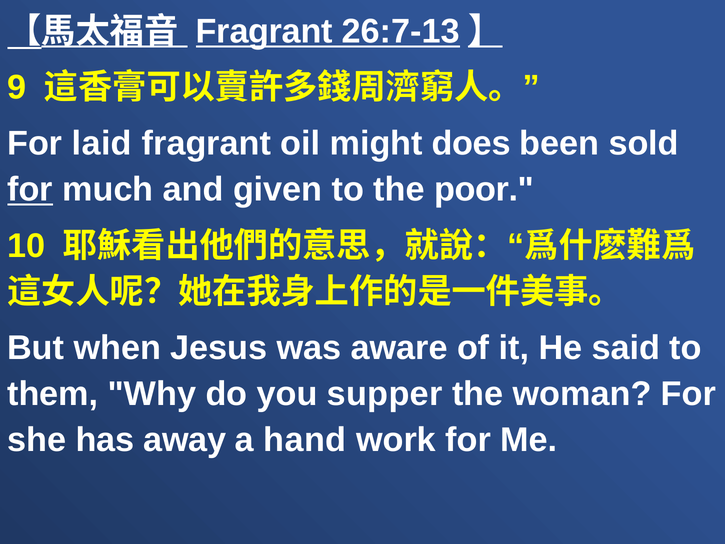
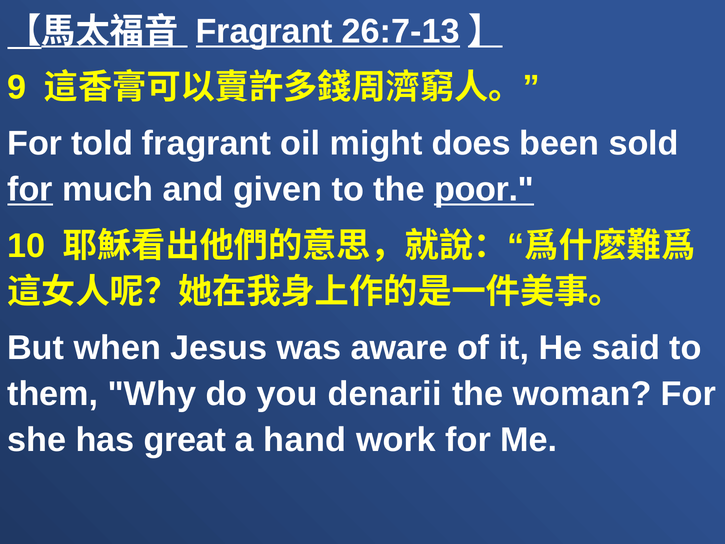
laid: laid -> told (102, 144)
poor underline: none -> present (484, 190)
supper: supper -> denarii (385, 394)
away: away -> great (185, 440)
